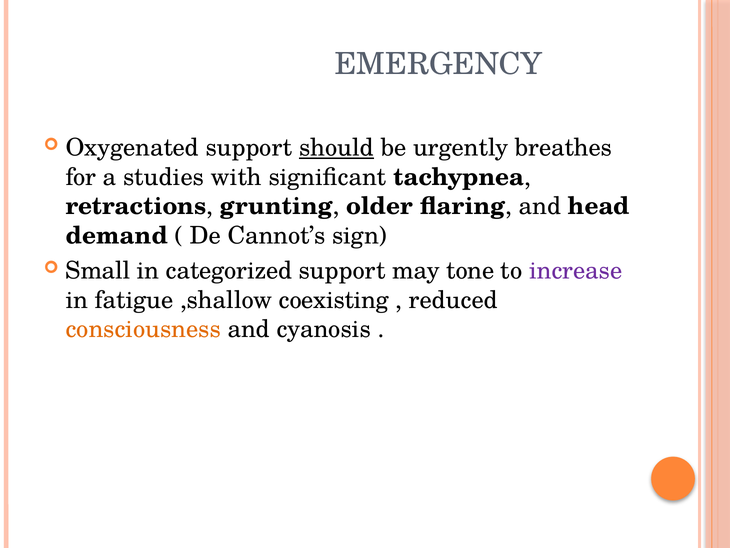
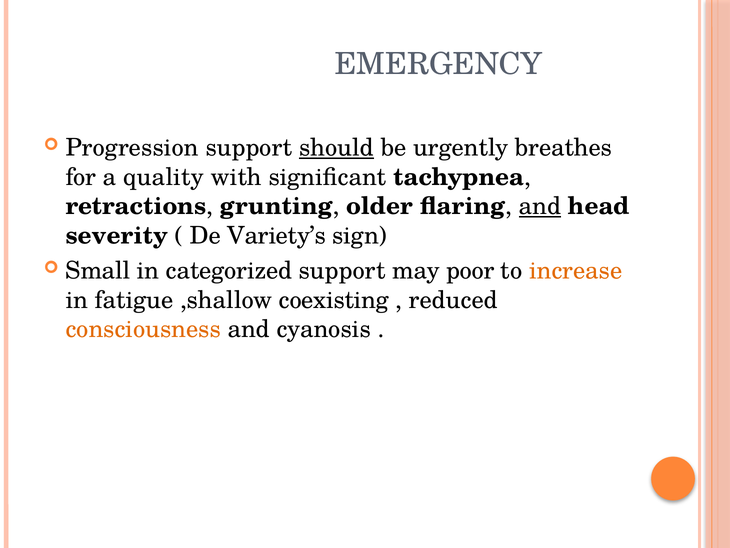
Oxygenated: Oxygenated -> Progression (132, 148)
studies: studies -> quality (164, 177)
and underline: none -> present (540, 206)
demand: demand -> severity (117, 235)
Cannot’s: Cannot’s -> Variety’s (277, 235)
tone: tone -> poor (470, 271)
increase colour: purple -> orange (576, 271)
